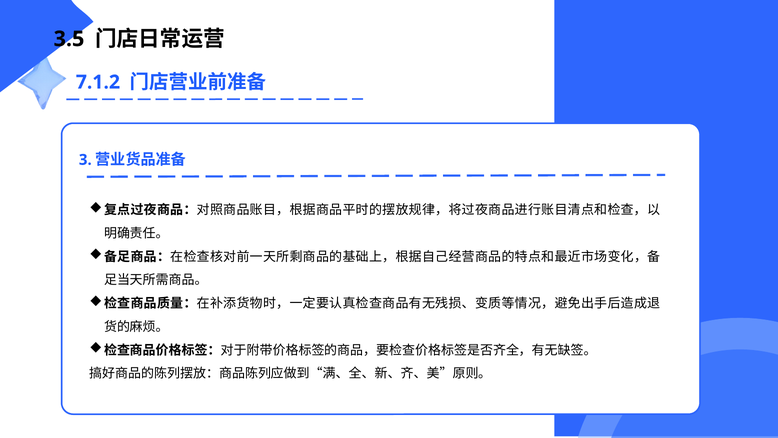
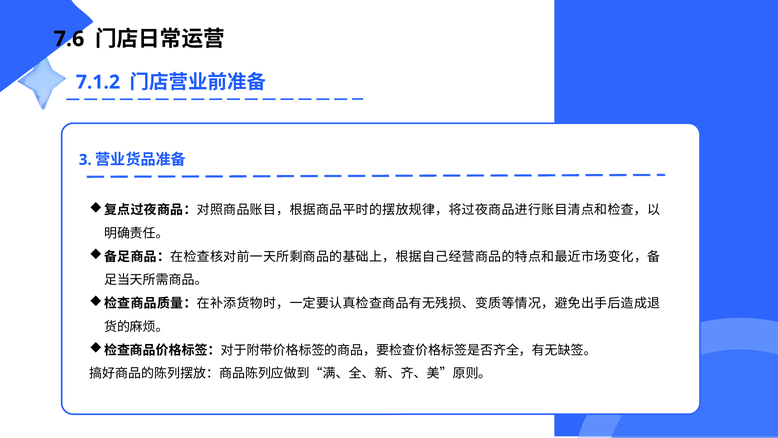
3.5: 3.5 -> 7.6 (69, 39)
